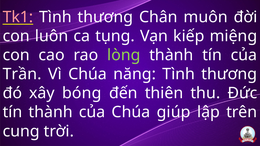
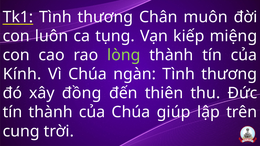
Tk1 colour: pink -> white (18, 17)
Trần: Trần -> Kính (22, 74)
năng: năng -> ngàn (135, 74)
bóng: bóng -> đồng (82, 93)
